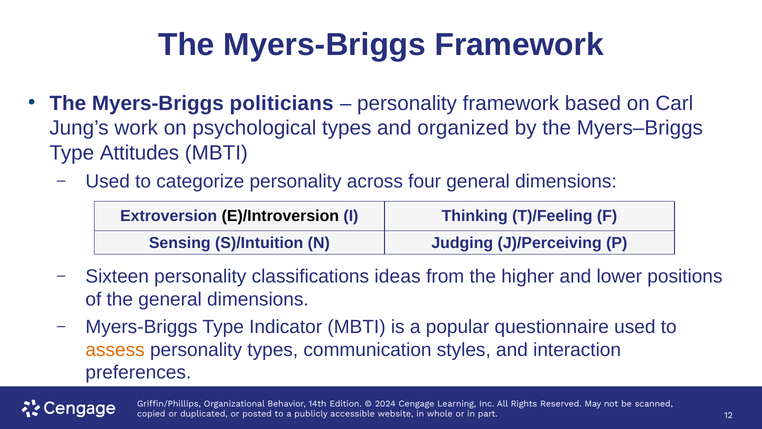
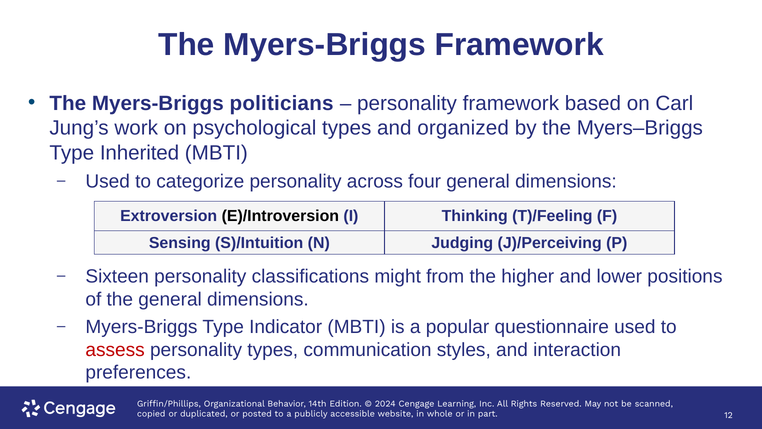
Attitudes: Attitudes -> Inherited (140, 153)
ideas: ideas -> might (398, 276)
assess colour: orange -> red (115, 349)
